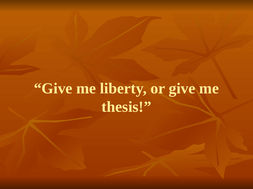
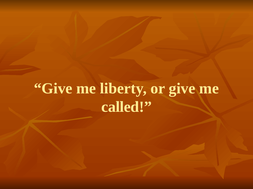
thesis: thesis -> called (127, 107)
